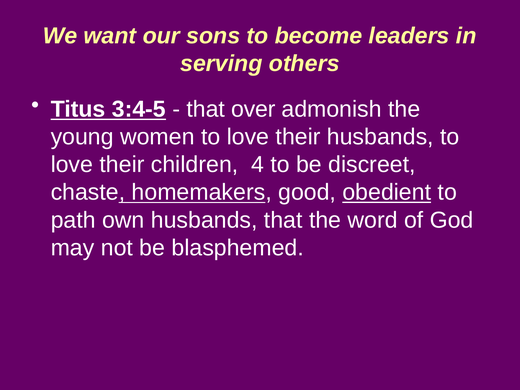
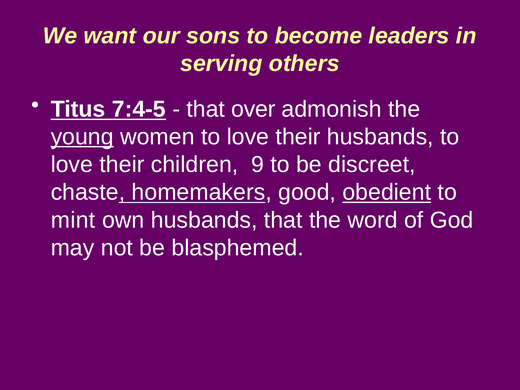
3:4-5: 3:4-5 -> 7:4-5 (139, 109)
young underline: none -> present (82, 137)
4: 4 -> 9 (258, 165)
path: path -> mint (73, 220)
